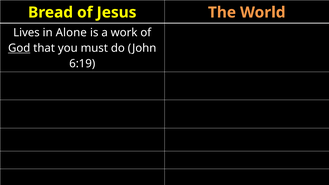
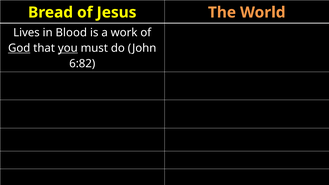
Alone: Alone -> Blood (71, 33)
you underline: none -> present (68, 48)
6:19: 6:19 -> 6:82 (82, 64)
